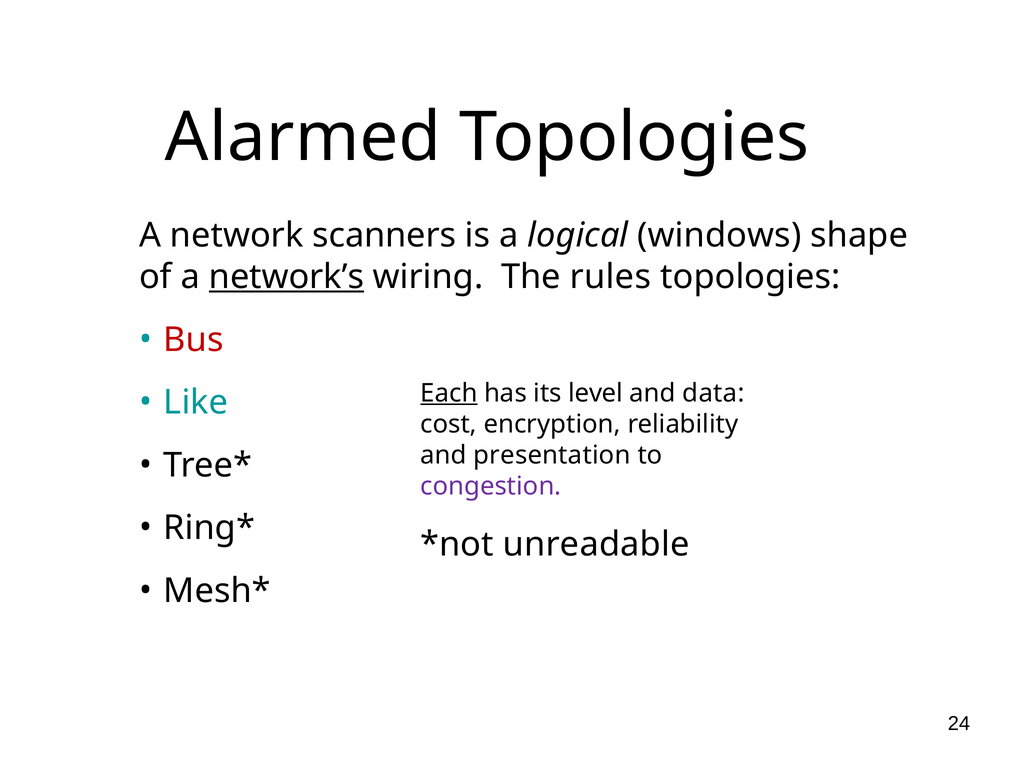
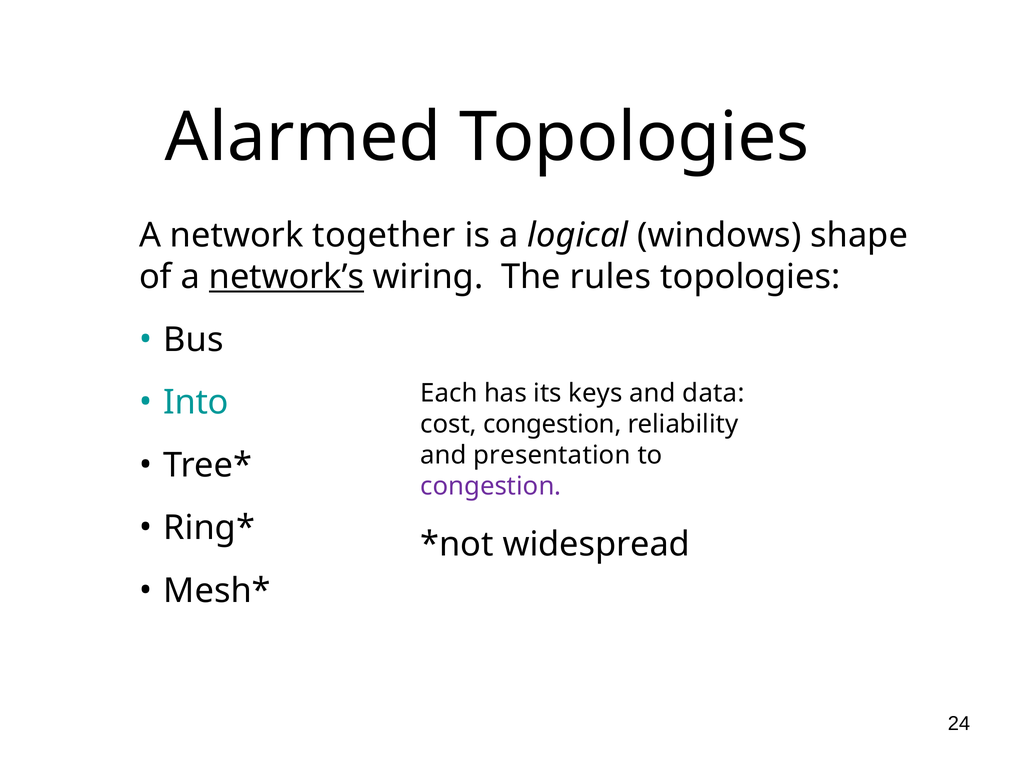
scanners: scanners -> together (384, 236)
Bus colour: red -> black (194, 340)
Each underline: present -> none (449, 393)
level: level -> keys (595, 393)
Like: Like -> Into (196, 402)
cost encryption: encryption -> congestion (552, 424)
unreadable: unreadable -> widespread (596, 544)
